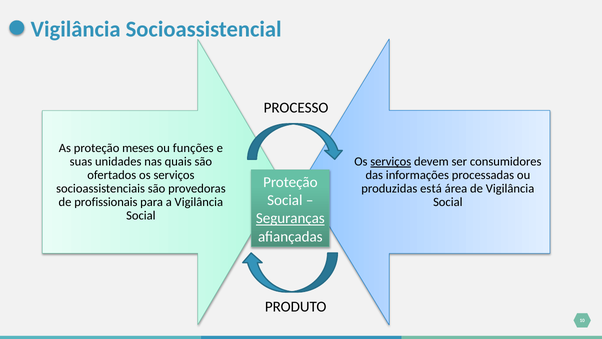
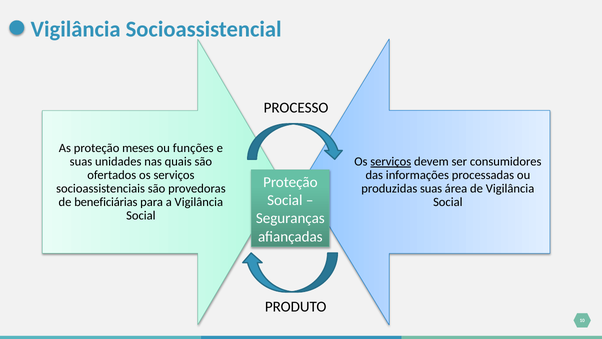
produzidas está: está -> suas (431, 188)
profissionais: profissionais -> beneficiárias (106, 202)
Seguranças underline: present -> none (290, 218)
